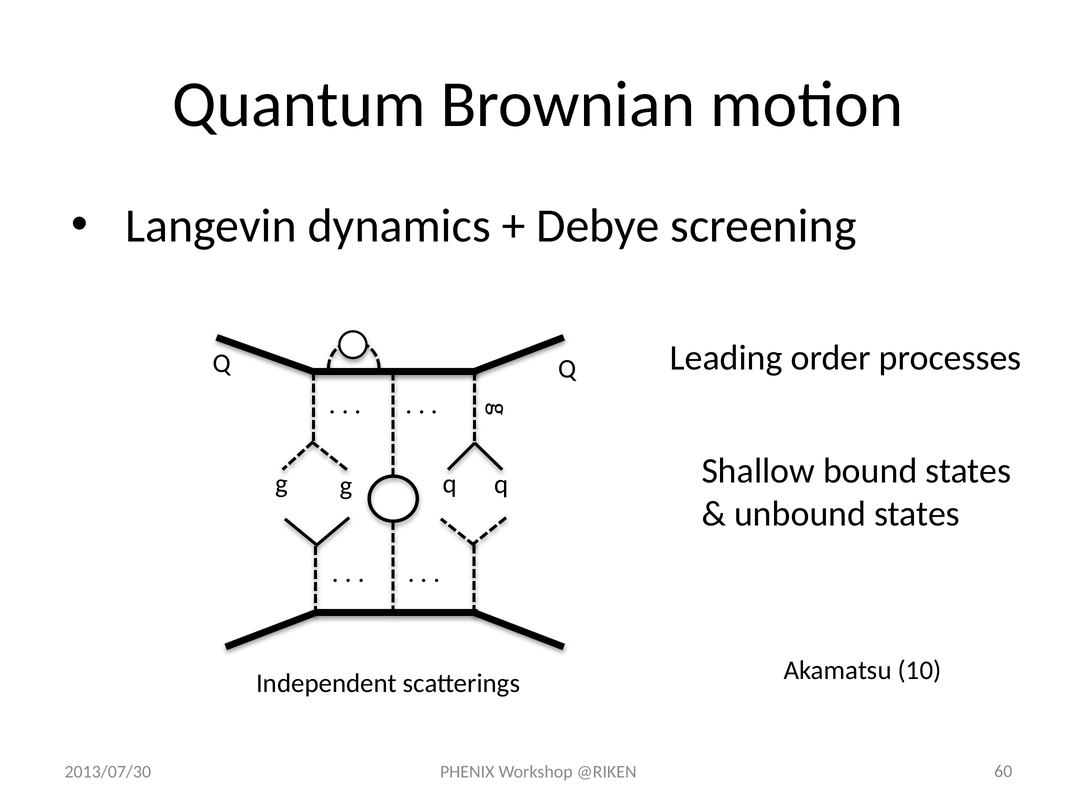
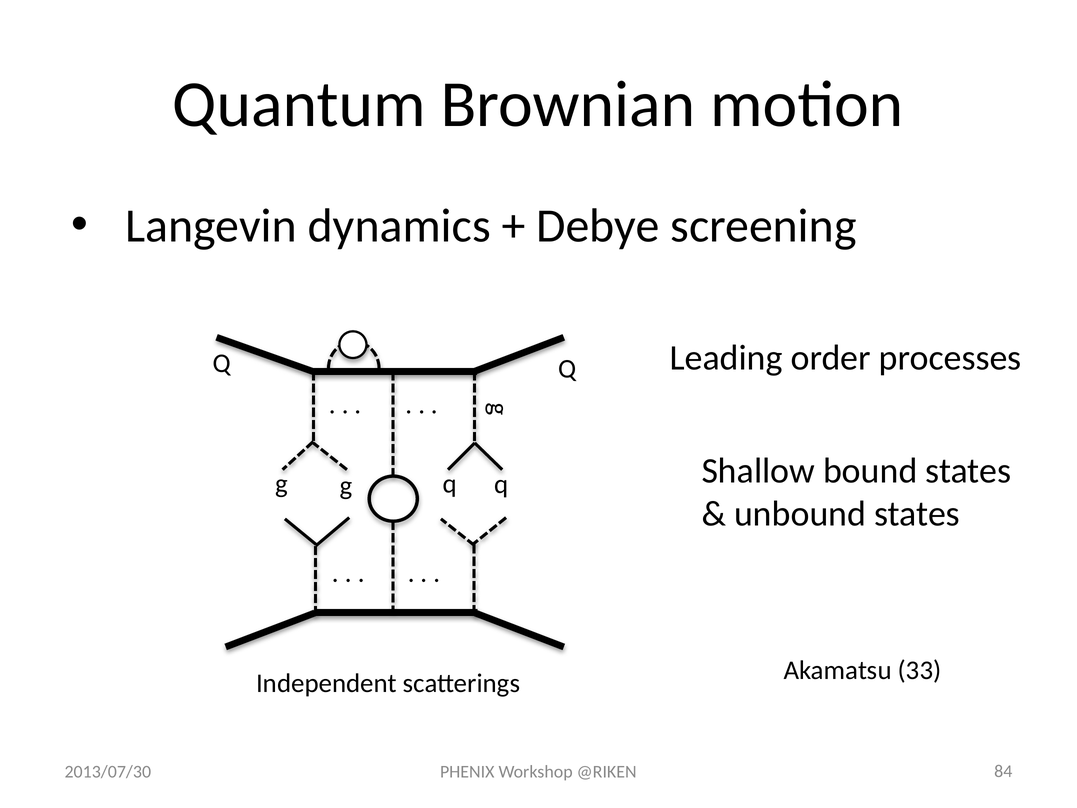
10: 10 -> 33 (920, 670)
60: 60 -> 84 (1003, 771)
